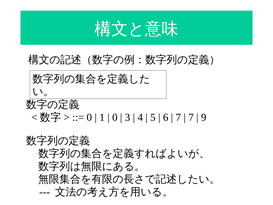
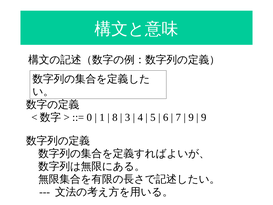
0: 0 -> 8 (115, 117)
7: 7 -> 9 (191, 117)
